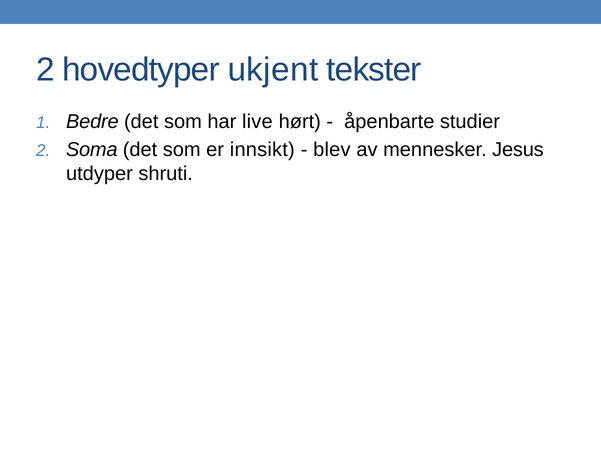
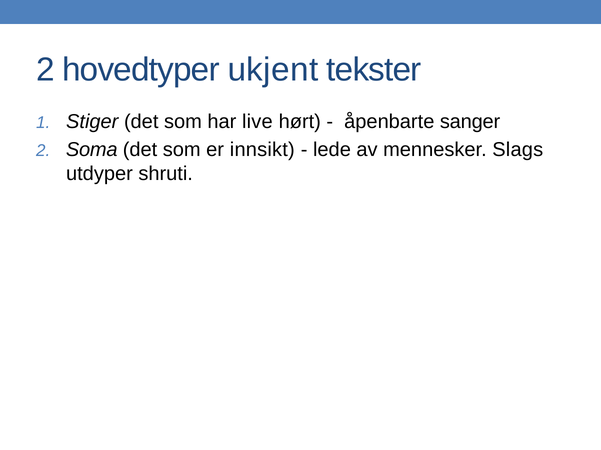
Bedre: Bedre -> Stiger (92, 122)
studier: studier -> sanger (470, 122)
blev: blev -> lede (332, 150)
Jesus: Jesus -> Slags (518, 150)
